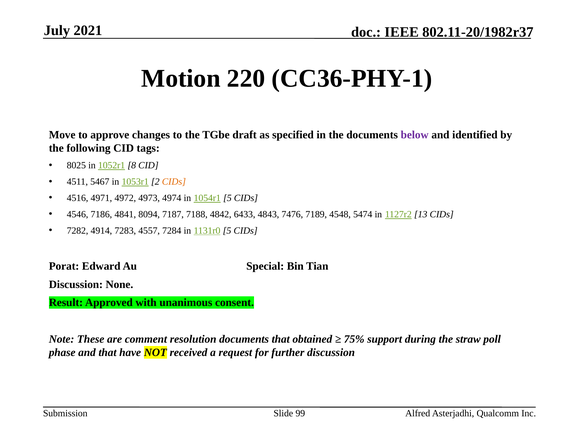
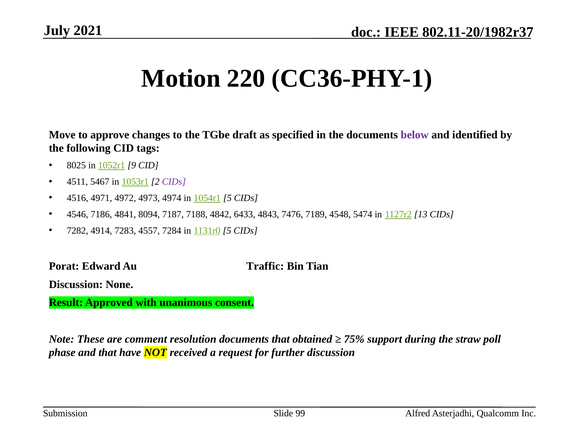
8: 8 -> 9 (132, 165)
CIDs colour: orange -> purple (174, 182)
Special: Special -> Traffic (265, 266)
